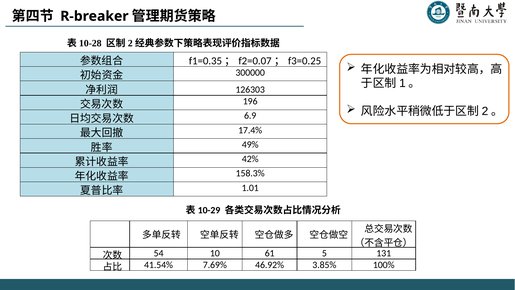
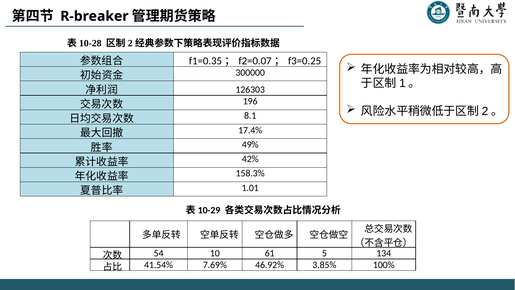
6.9: 6.9 -> 8.1 (250, 116)
131: 131 -> 134 (384, 253)
